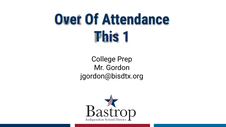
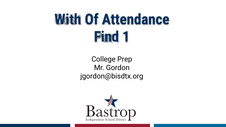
Over: Over -> With (68, 19)
This: This -> Find (106, 37)
